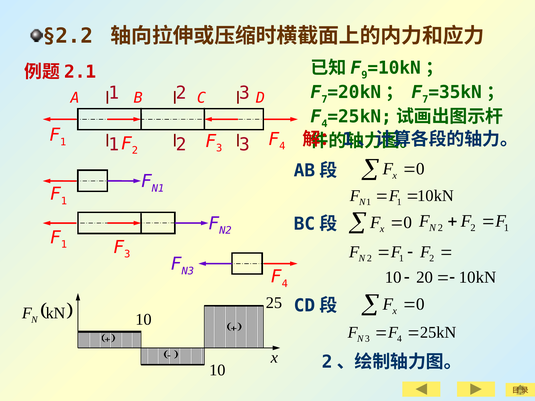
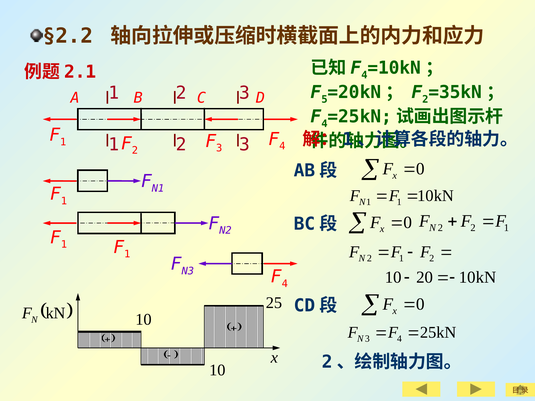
9: 9 -> 4 (364, 75)
7: 7 -> 5 (324, 99)
7: 7 -> 2 (425, 99)
3: 3 -> 1 (127, 254)
